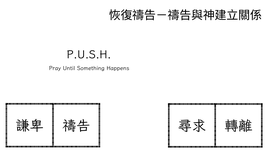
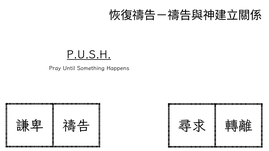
P.U.S.H underline: none -> present (89, 55)
